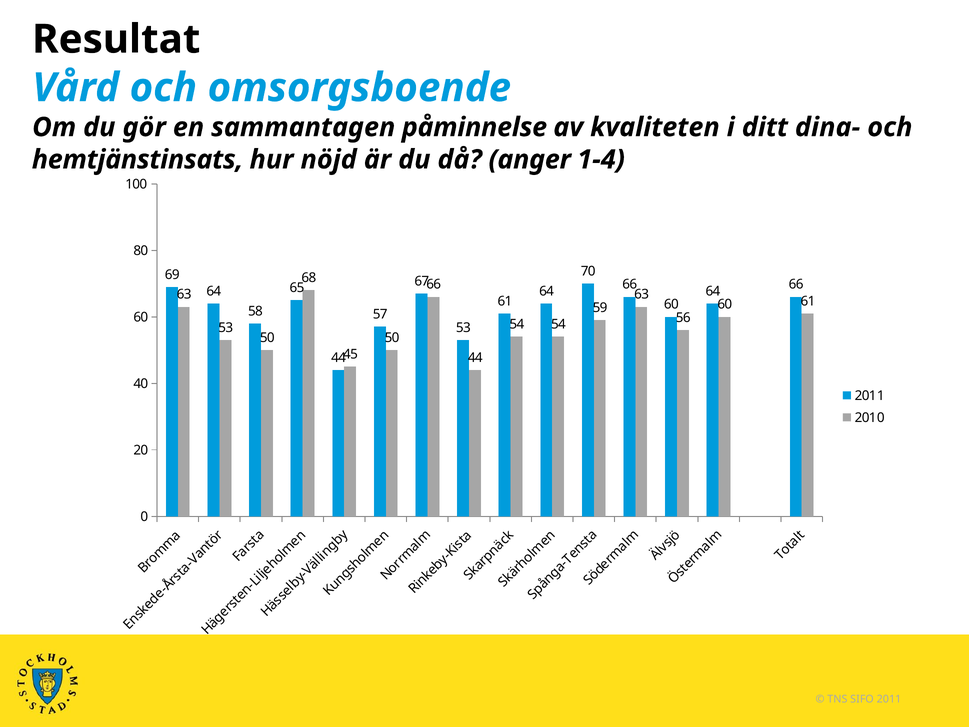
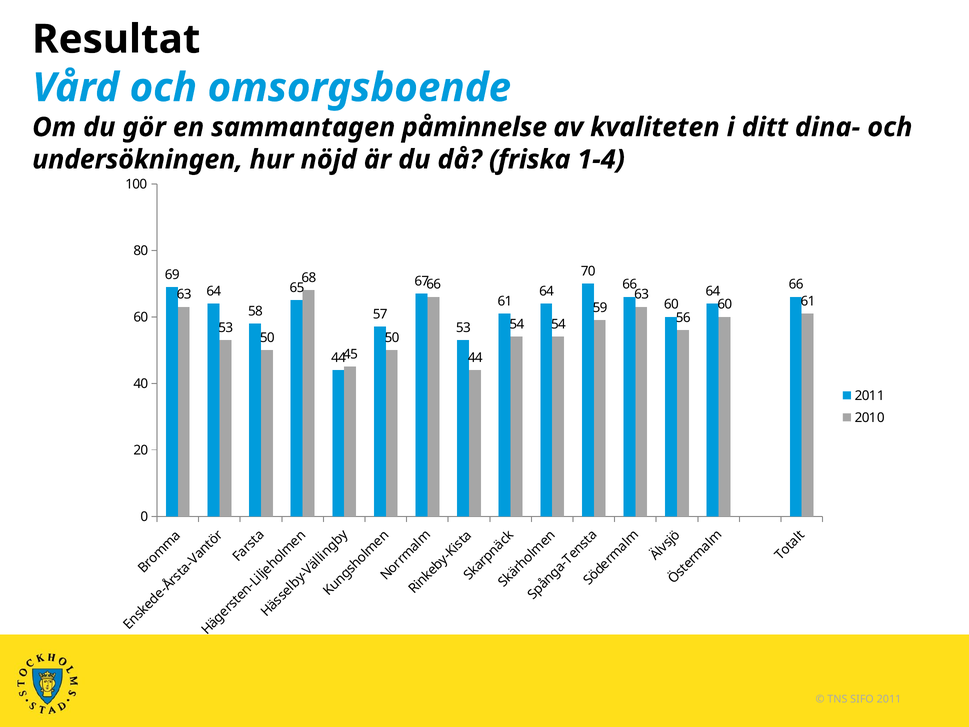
hemtjänstinsats: hemtjänstinsats -> undersökningen (137, 160)
anger: anger -> friska (530, 160)
